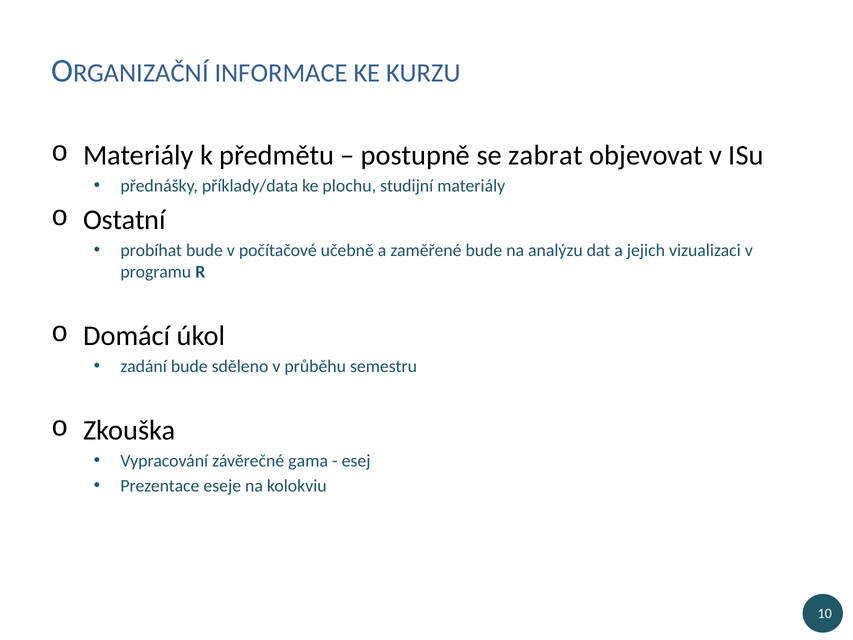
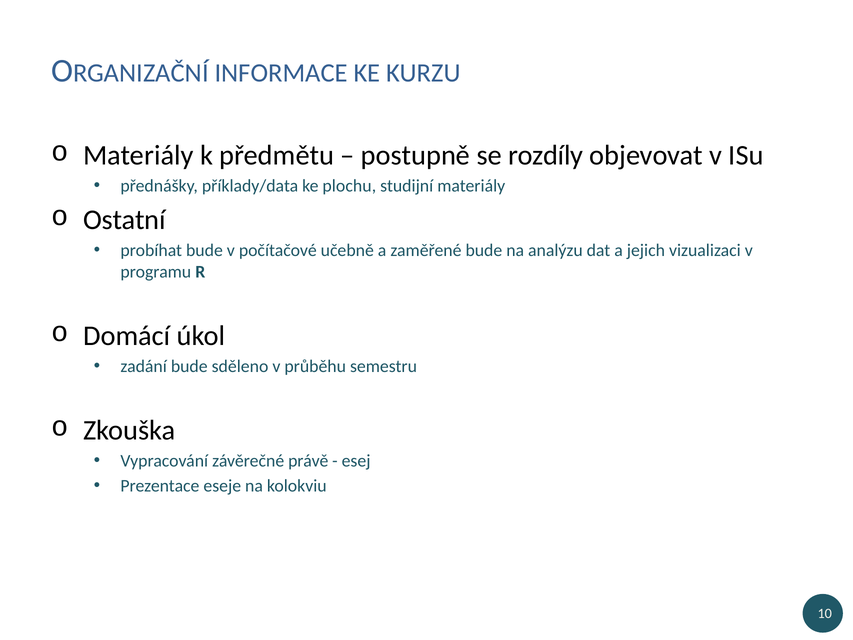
zabrat: zabrat -> rozdíly (546, 155)
gama: gama -> právě (308, 461)
